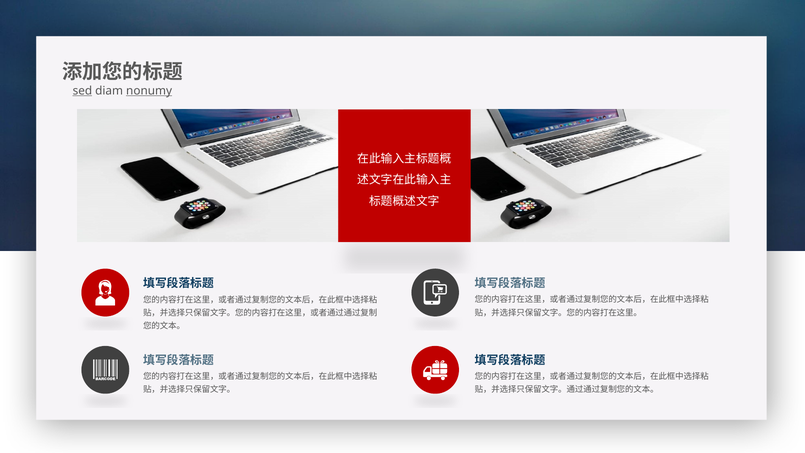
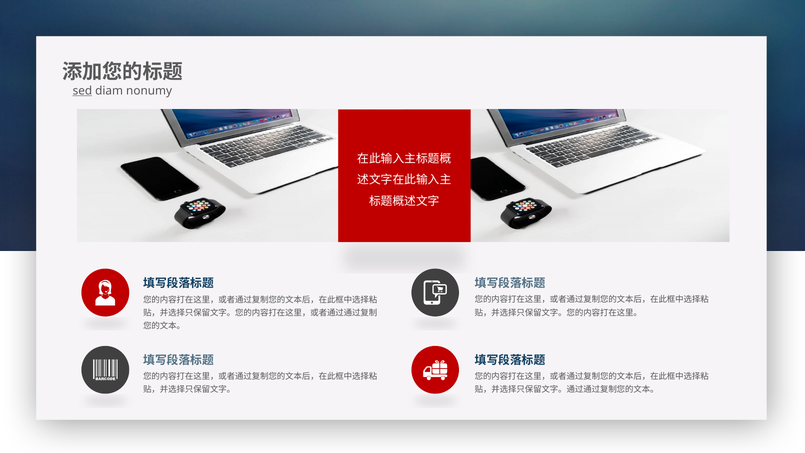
nonumy underline: present -> none (149, 91)
